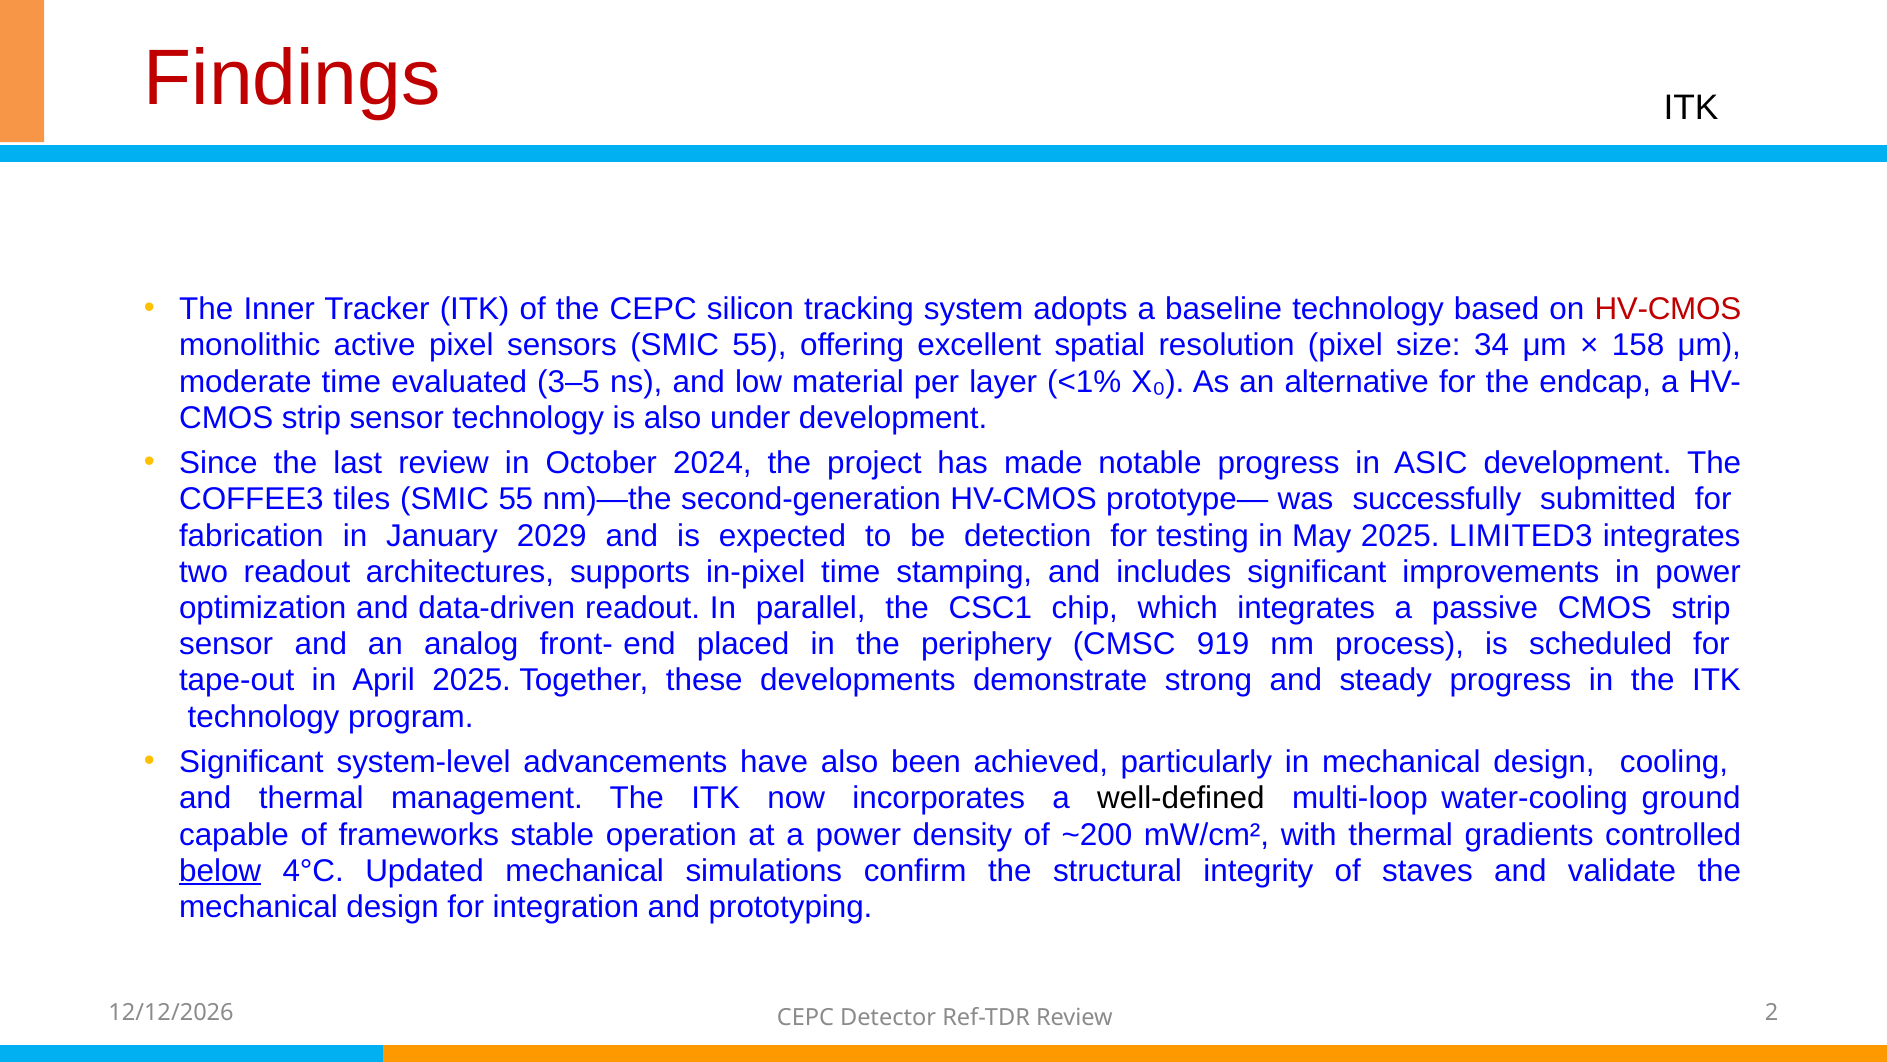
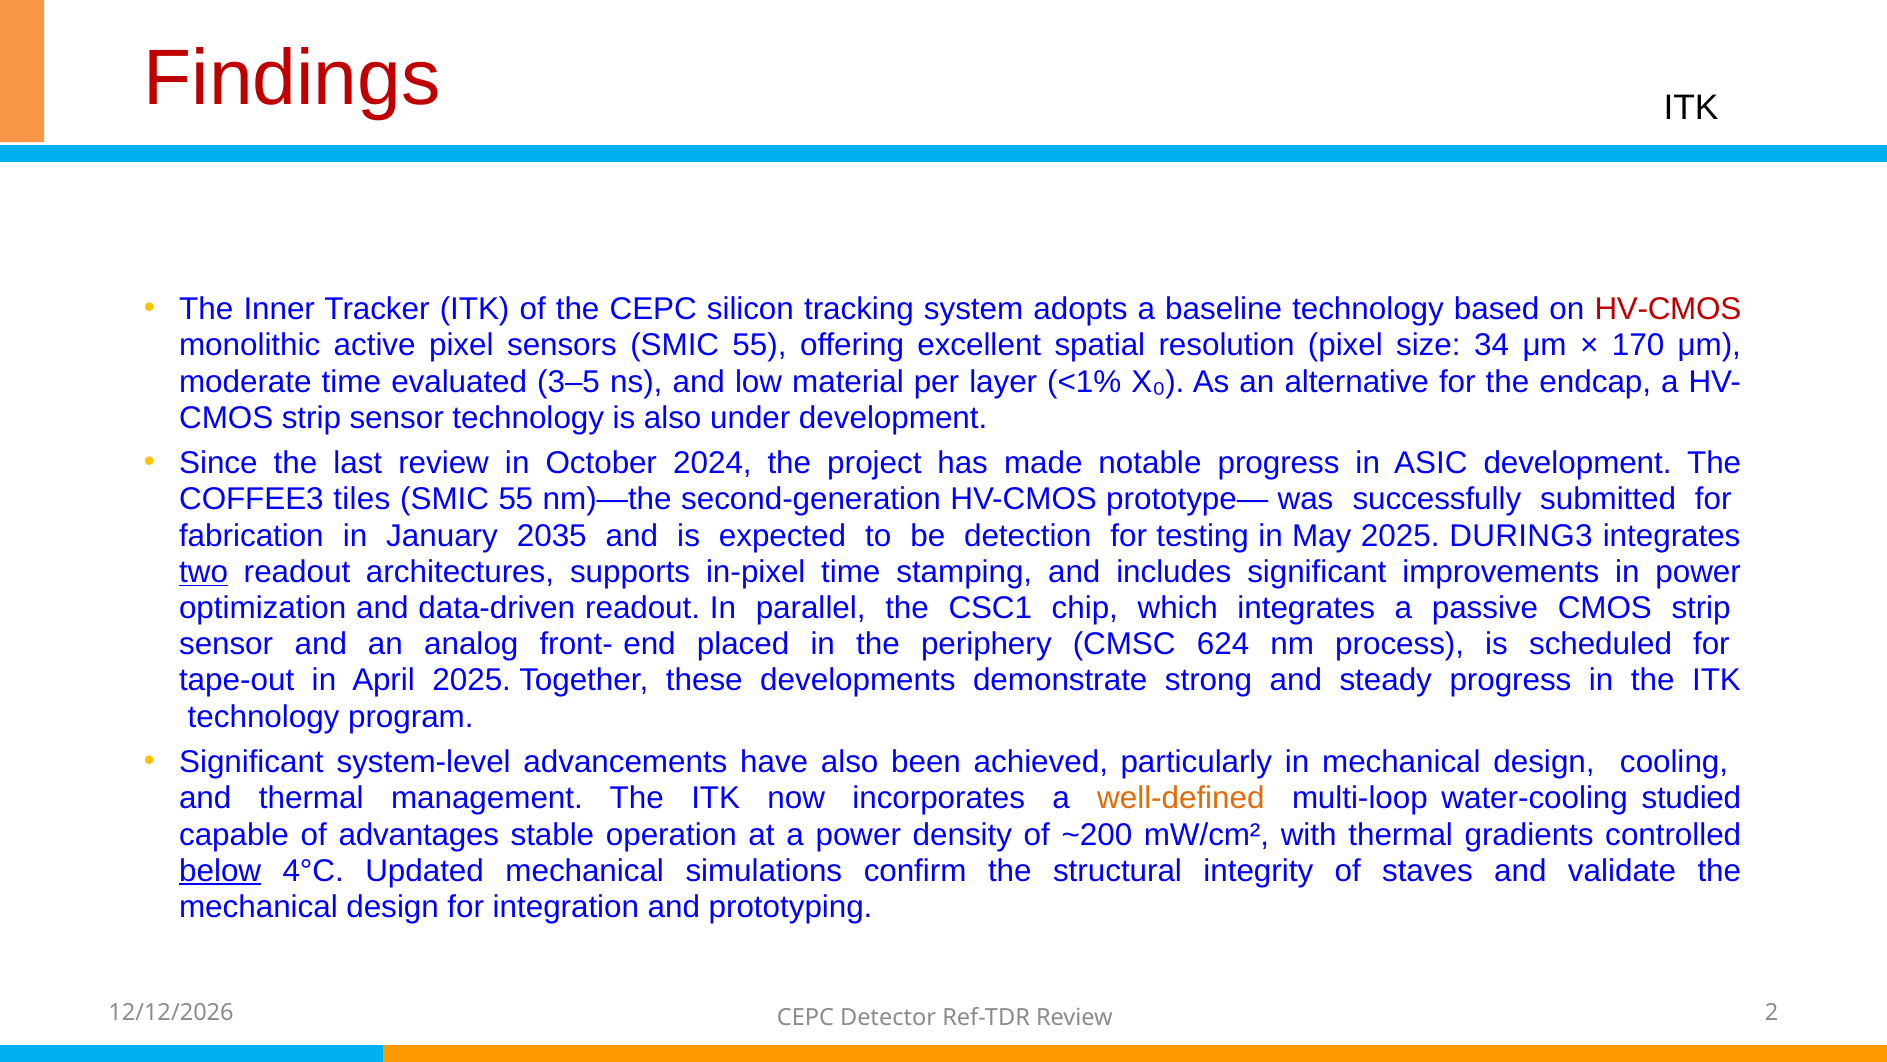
158: 158 -> 170 (1638, 345)
2029: 2029 -> 2035 (552, 535)
LIMITED3: LIMITED3 -> DURING3 (1521, 535)
two underline: none -> present (204, 572)
919: 919 -> 624 (1223, 644)
well-defined colour: black -> orange (1181, 798)
ground: ground -> studied (1691, 798)
frameworks: frameworks -> advantages (419, 834)
